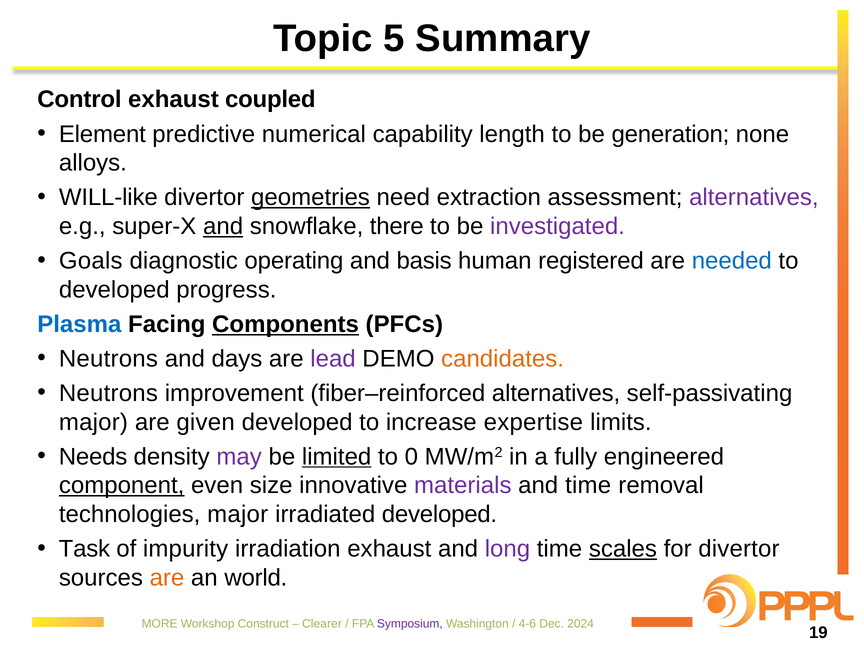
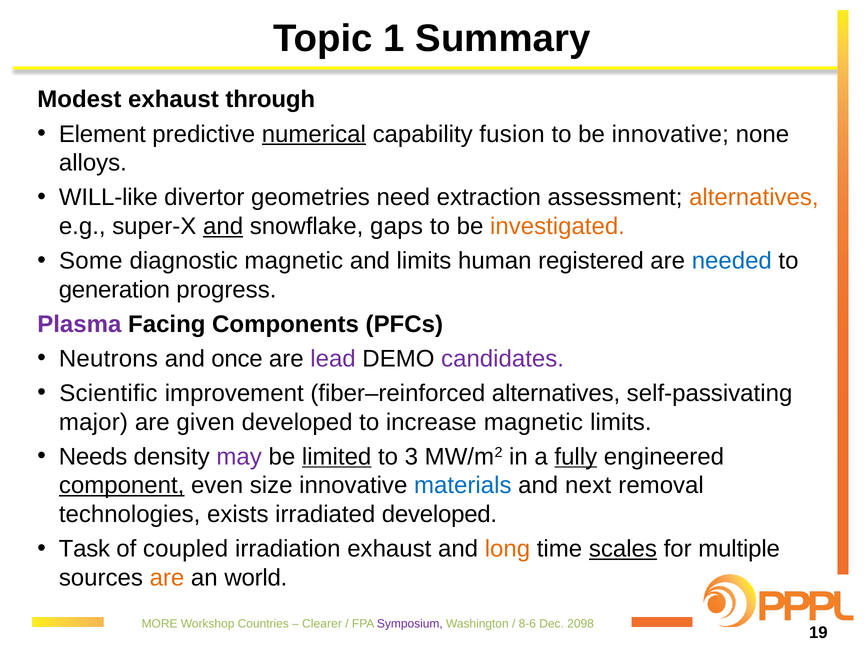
5: 5 -> 1 (394, 38)
Control: Control -> Modest (79, 100)
coupled: coupled -> through (270, 100)
numerical underline: none -> present (314, 134)
length: length -> fusion (512, 134)
be generation: generation -> innovative (670, 134)
geometries underline: present -> none (310, 197)
alternatives colour: purple -> orange (754, 197)
there: there -> gaps (396, 226)
investigated colour: purple -> orange (557, 226)
Goals: Goals -> Some (91, 261)
diagnostic operating: operating -> magnetic (294, 261)
and basis: basis -> limits (424, 261)
developed: developed -> generation (114, 290)
Plasma colour: blue -> purple (79, 324)
Components underline: present -> none (286, 324)
days: days -> once (237, 359)
candidates colour: orange -> purple (503, 359)
Neutrons: Neutrons -> Scientific (108, 393)
increase expertise: expertise -> magnetic (533, 422)
0: 0 -> 3 (411, 457)
fully underline: none -> present (576, 457)
materials colour: purple -> blue (463, 486)
and time: time -> next (588, 486)
technologies major: major -> exists (238, 514)
impurity: impurity -> coupled (186, 549)
long colour: purple -> orange (507, 549)
for divertor: divertor -> multiple (739, 549)
Construct: Construct -> Countries (263, 624)
4-6: 4-6 -> 8-6 (527, 624)
2024: 2024 -> 2098 (581, 624)
